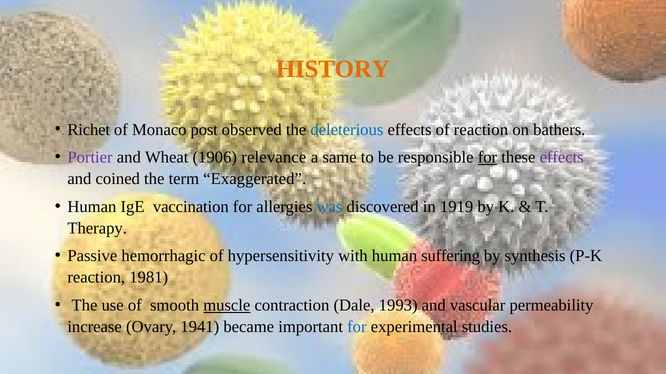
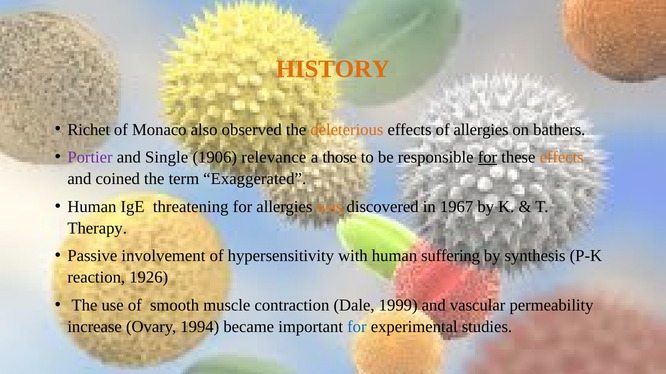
post: post -> also (204, 130)
deleterious colour: blue -> orange (347, 130)
of reaction: reaction -> allergies (481, 130)
Wheat: Wheat -> Single (167, 158)
same: same -> those (340, 158)
effects colour: purple -> orange (562, 158)
vaccination: vaccination -> threatening (191, 207)
was colour: blue -> orange (329, 207)
1919: 1919 -> 1967 (457, 207)
hemorrhagic: hemorrhagic -> involvement (163, 256)
1981: 1981 -> 1926 (149, 278)
muscle underline: present -> none (227, 306)
1993: 1993 -> 1999 (398, 306)
1941: 1941 -> 1994 (200, 327)
